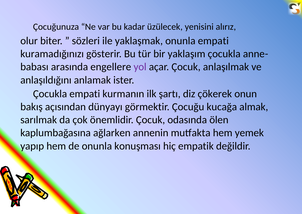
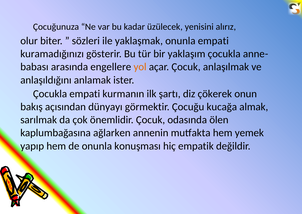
yol colour: purple -> orange (140, 67)
